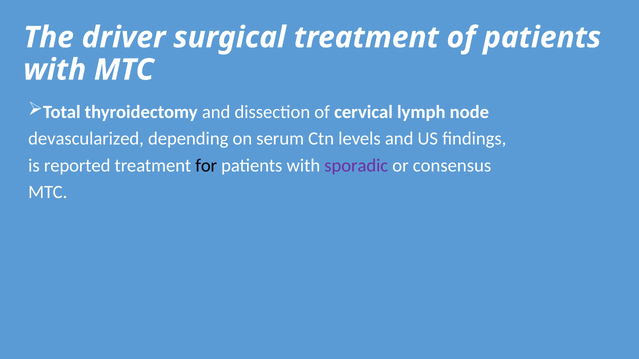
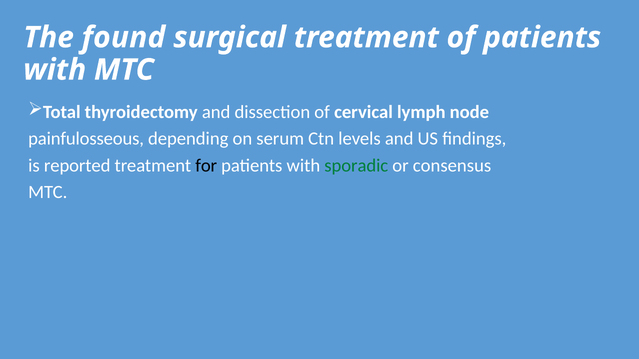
driver: driver -> found (124, 38)
devascularized: devascularized -> painfulosseous (86, 139)
sporadic colour: purple -> green (356, 166)
